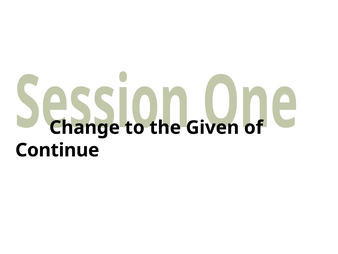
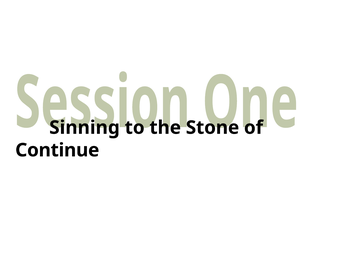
Change: Change -> Sinning (85, 127)
Given: Given -> Stone (213, 127)
